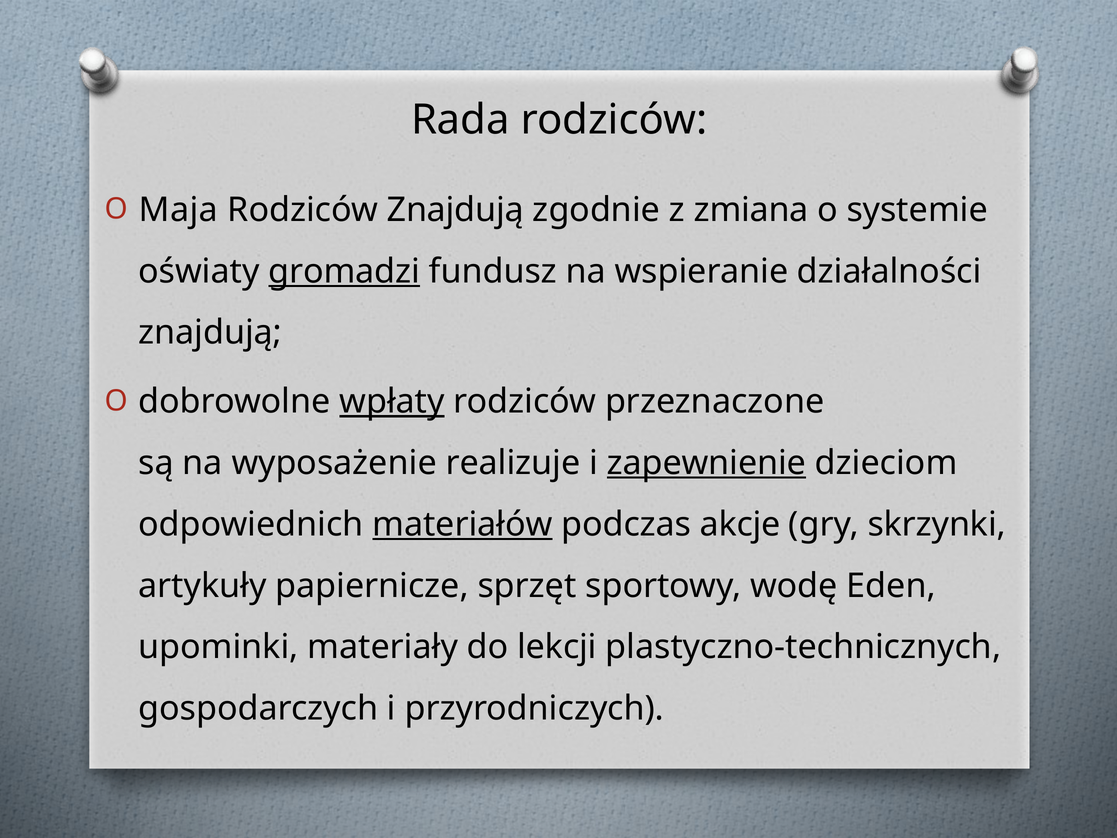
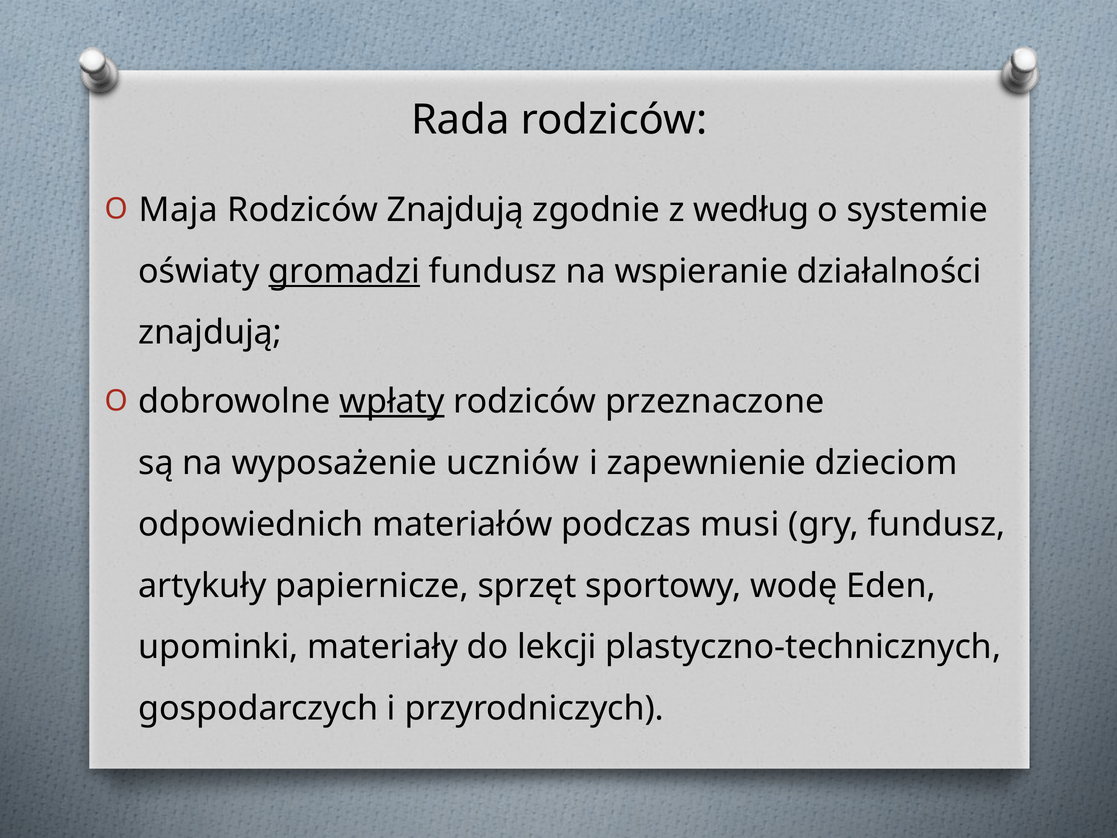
zmiana: zmiana -> według (751, 210)
realizuje: realizuje -> uczniów (513, 463)
zapewnienie underline: present -> none (706, 463)
materiałów underline: present -> none (462, 524)
akcje: akcje -> musi (740, 524)
gry skrzynki: skrzynki -> fundusz (937, 524)
